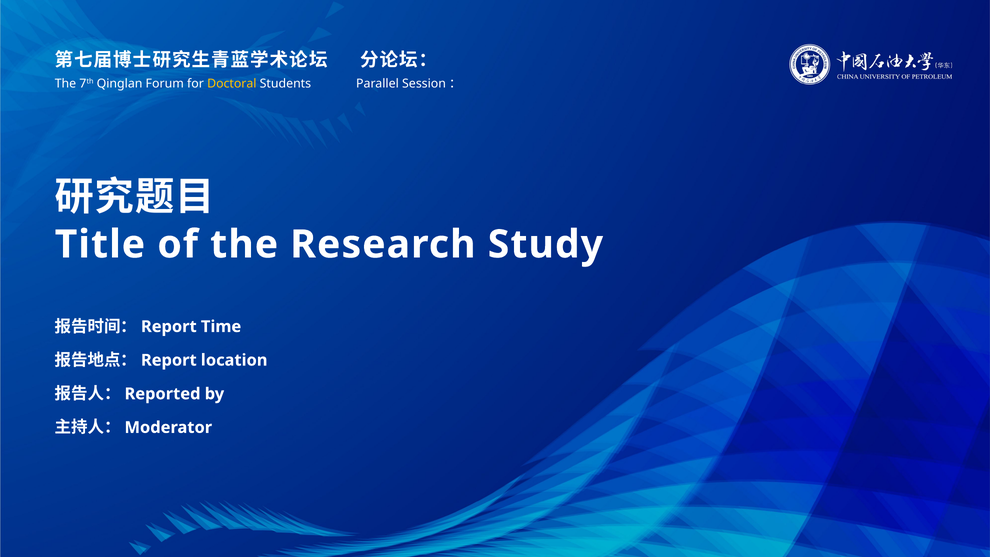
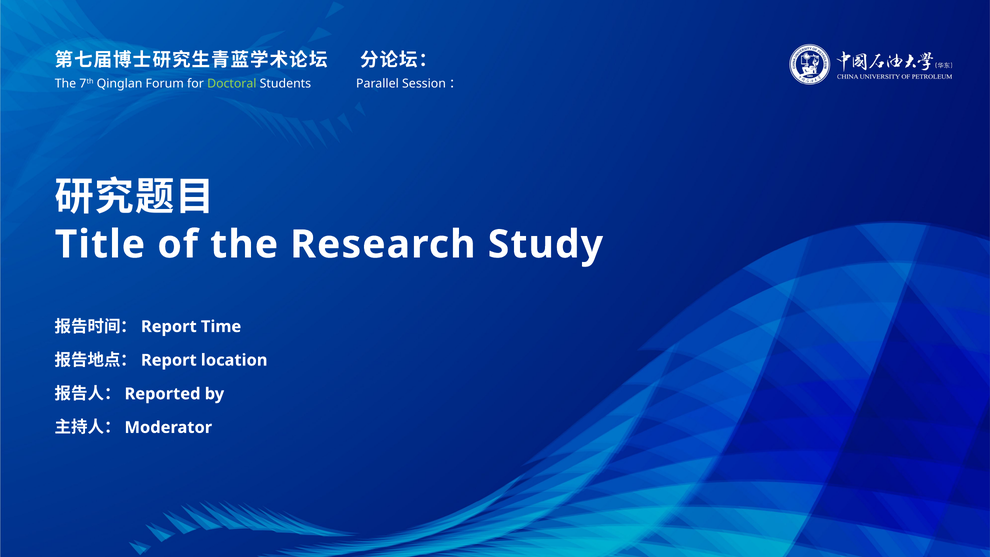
Doctoral colour: yellow -> light green (232, 83)
